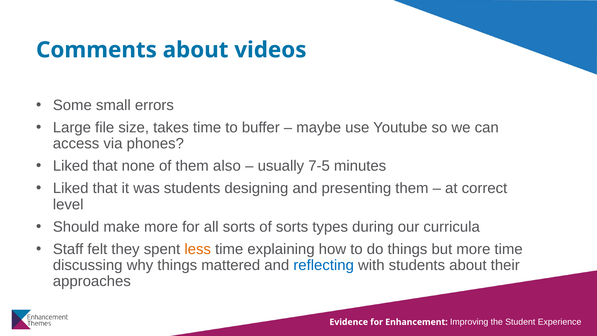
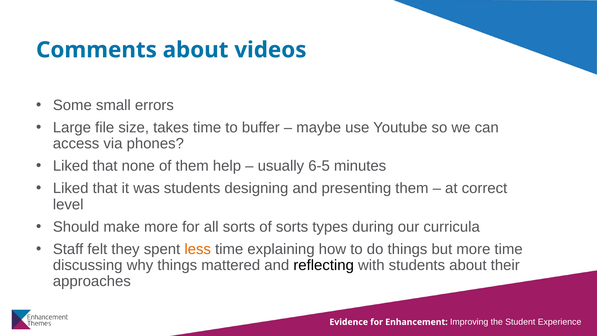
also: also -> help (227, 166)
7-5: 7-5 -> 6-5 (319, 166)
reflecting colour: blue -> black (324, 265)
